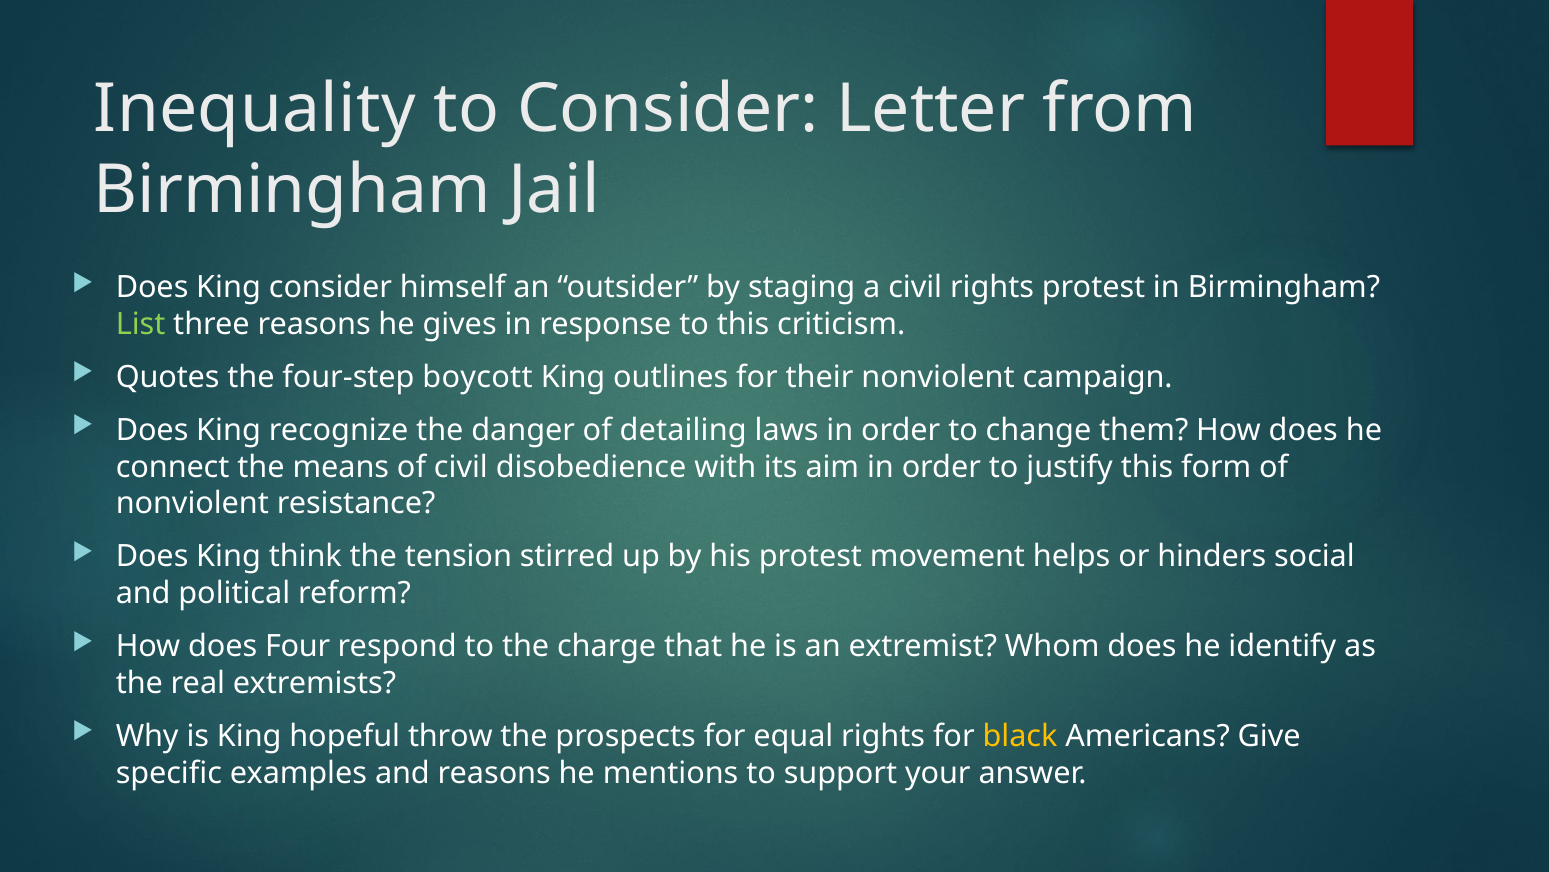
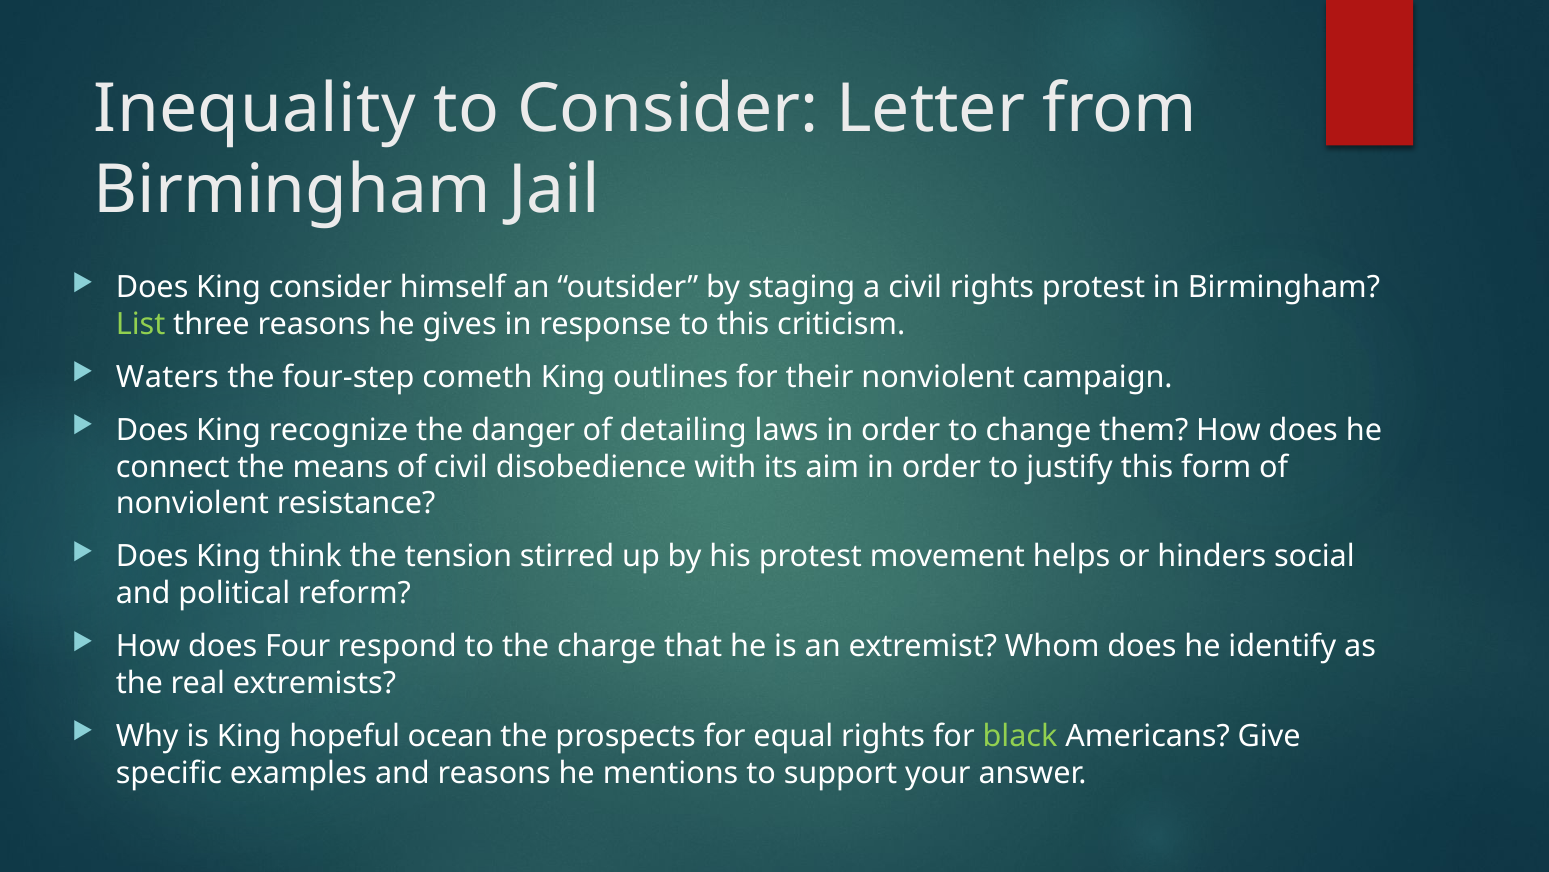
Quotes: Quotes -> Waters (167, 377)
boycott: boycott -> cometh (478, 377)
throw: throw -> ocean (450, 736)
black colour: yellow -> light green (1020, 736)
